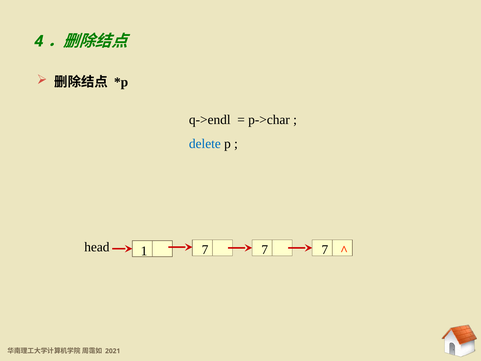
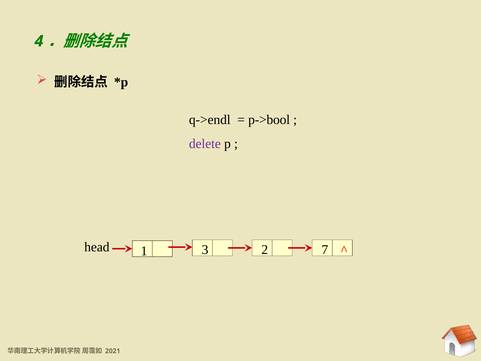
p->char: p->char -> p->bool (269, 120)
delete colour: blue -> purple (205, 144)
head 7: 7 -> 2 (265, 249)
1 7: 7 -> 3 (205, 249)
